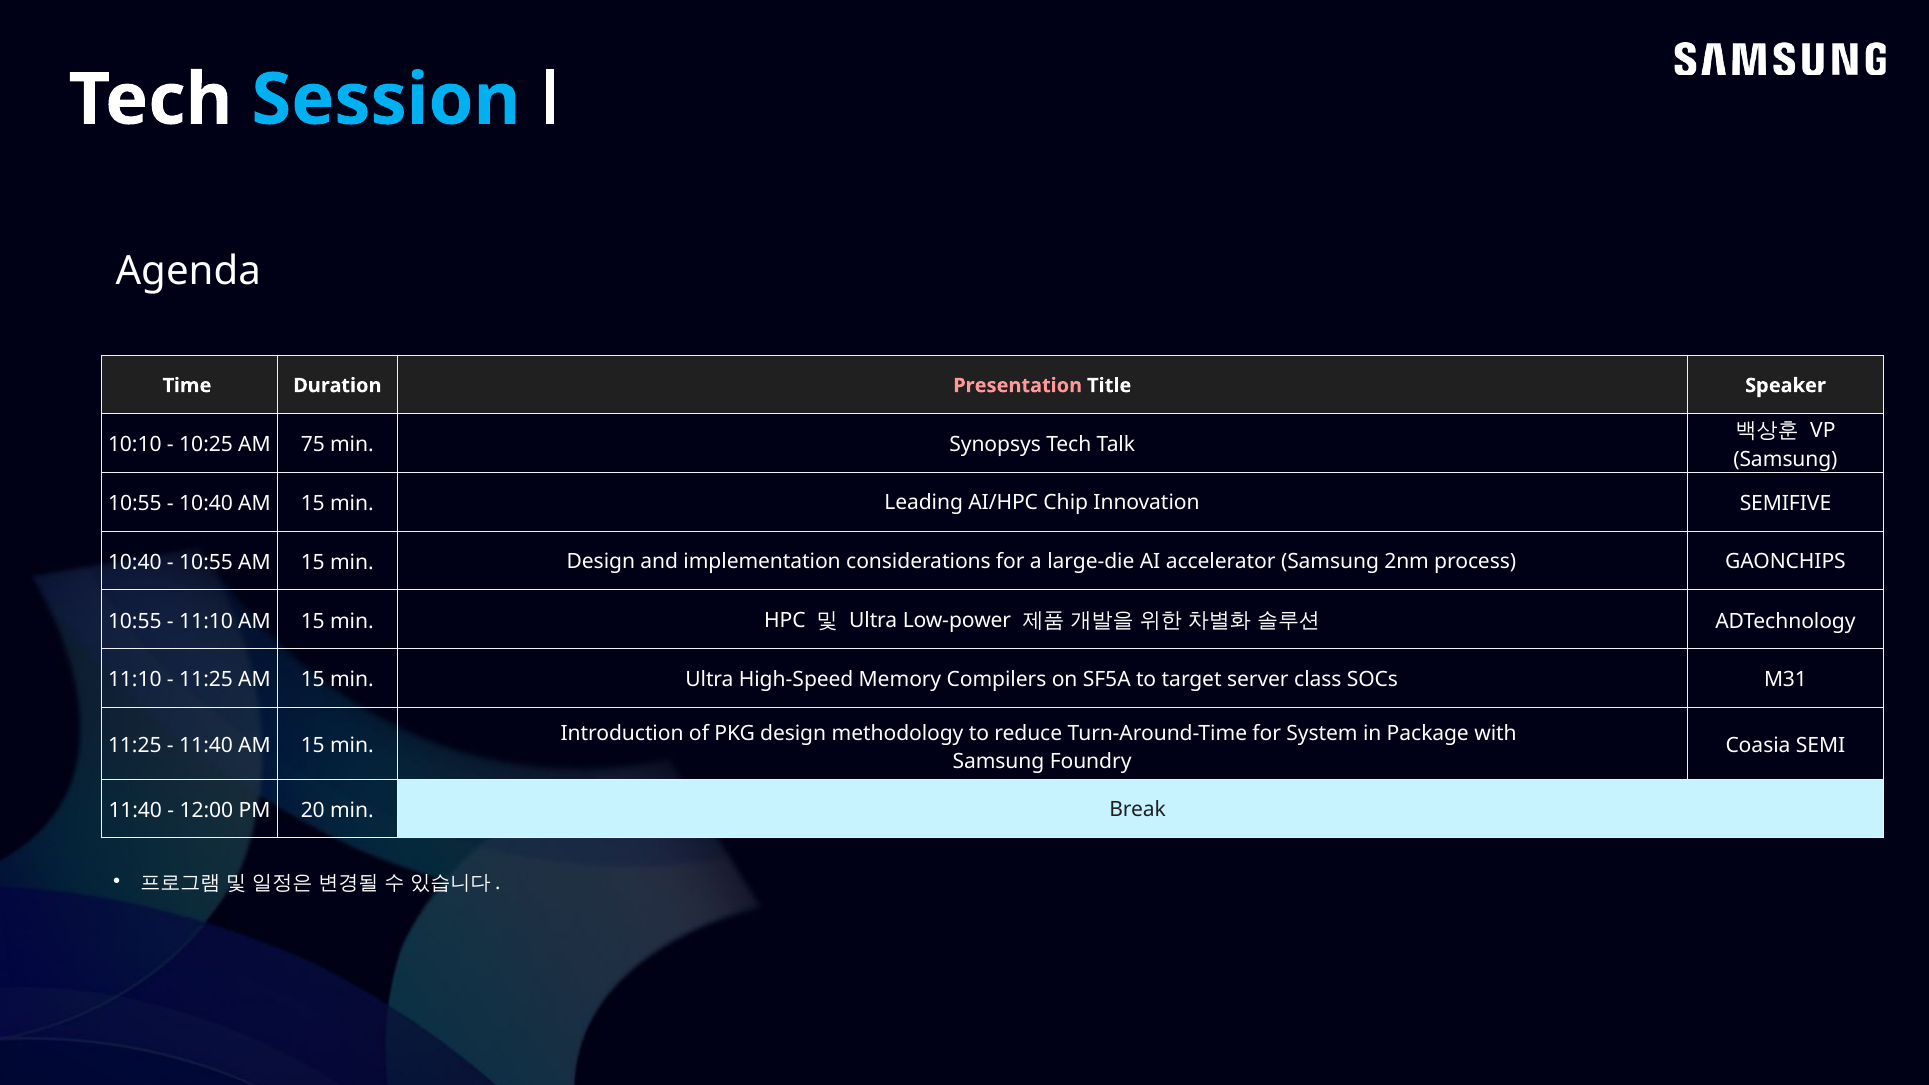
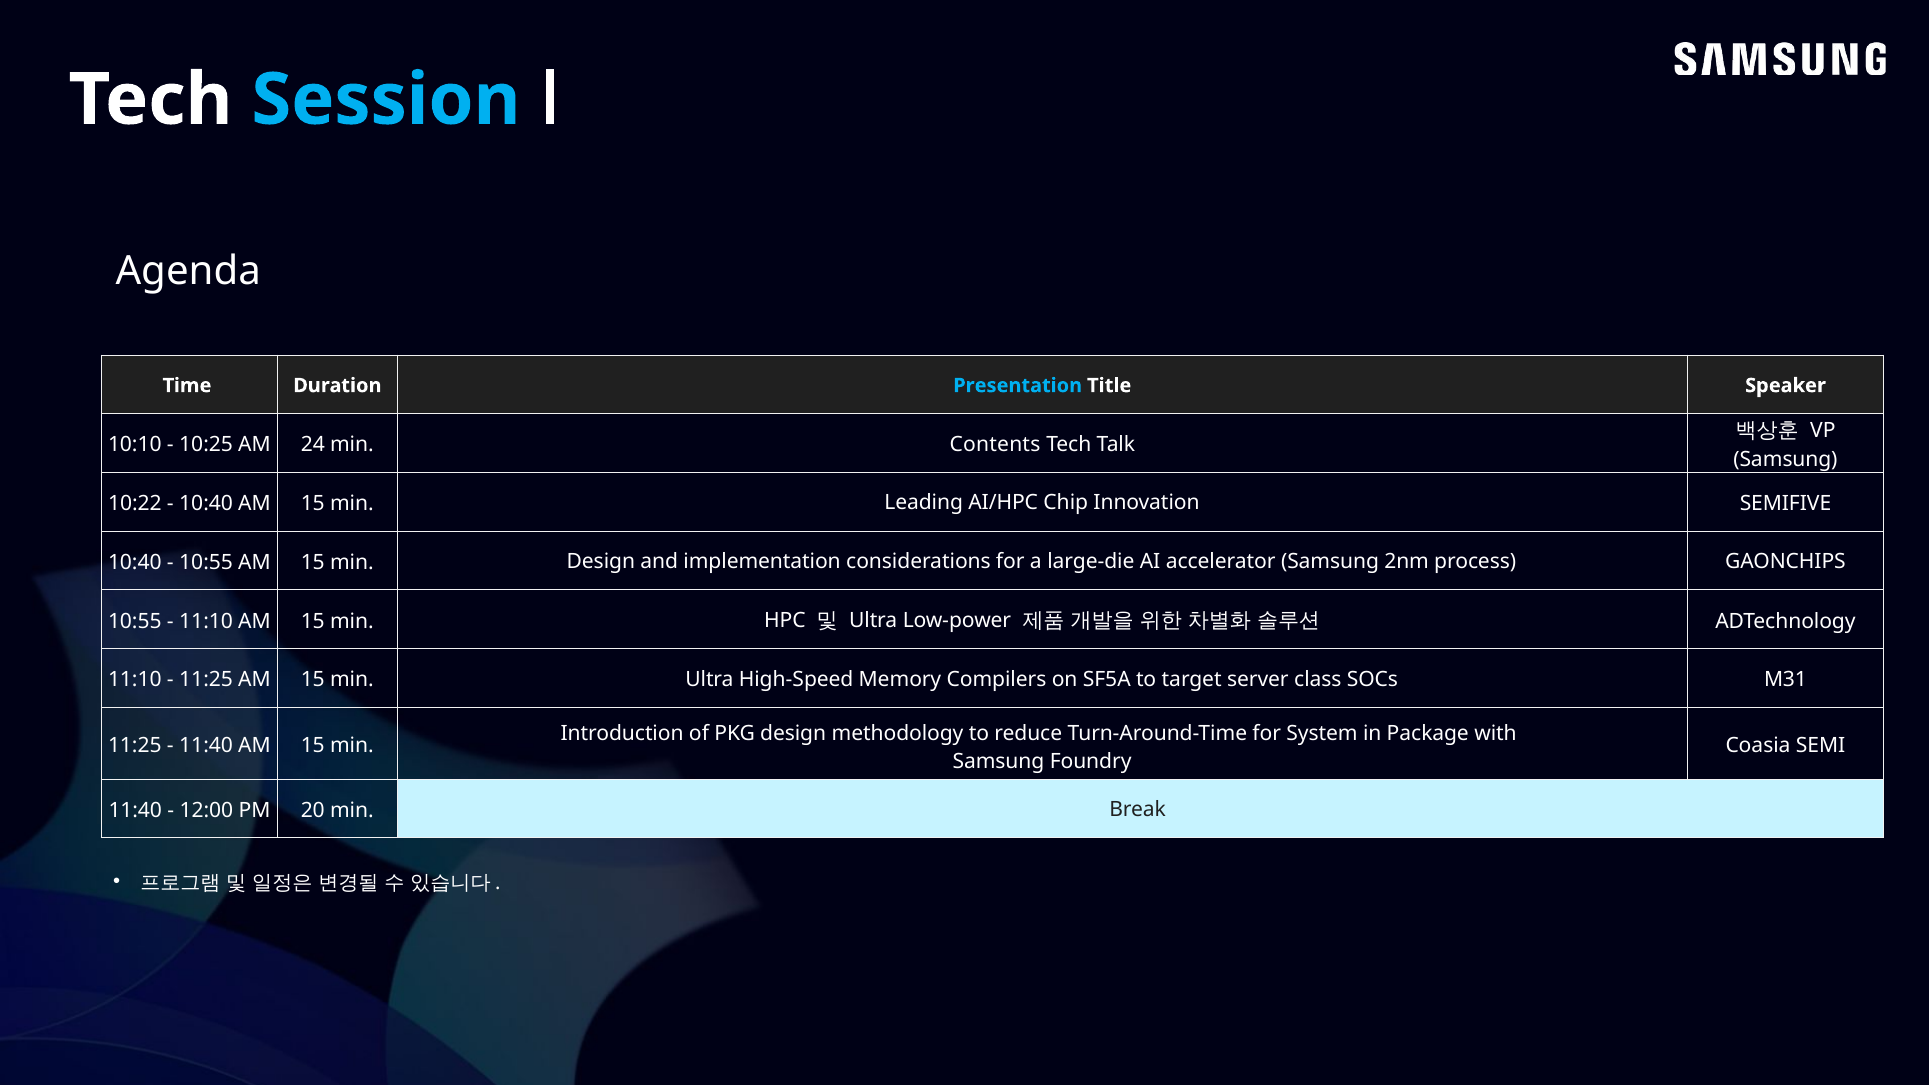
Presentation colour: pink -> light blue (1018, 386)
75: 75 -> 24 (313, 445)
Synopsys: Synopsys -> Contents (995, 445)
10:55: 10:55 -> 10:22 (135, 504)
